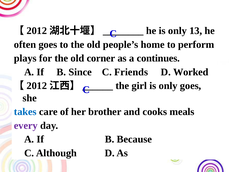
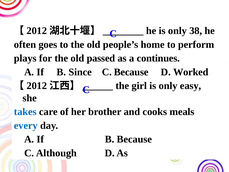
13: 13 -> 38 (196, 31)
corner: corner -> passed (101, 58)
C Friends: Friends -> Because (131, 72)
only goes: goes -> easy (191, 86)
every colour: purple -> blue (26, 125)
